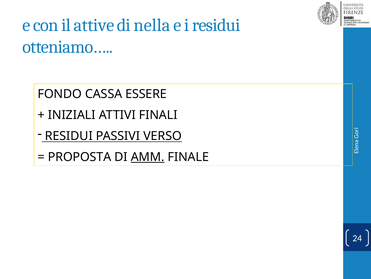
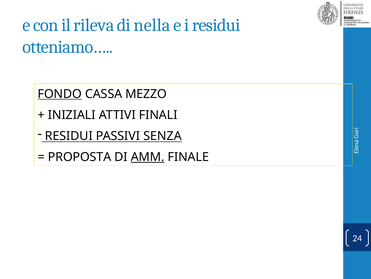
attive: attive -> rileva (94, 25)
FONDO underline: none -> present (60, 94)
ESSERE: ESSERE -> MEZZO (146, 94)
VERSO: VERSO -> SENZA (162, 136)
